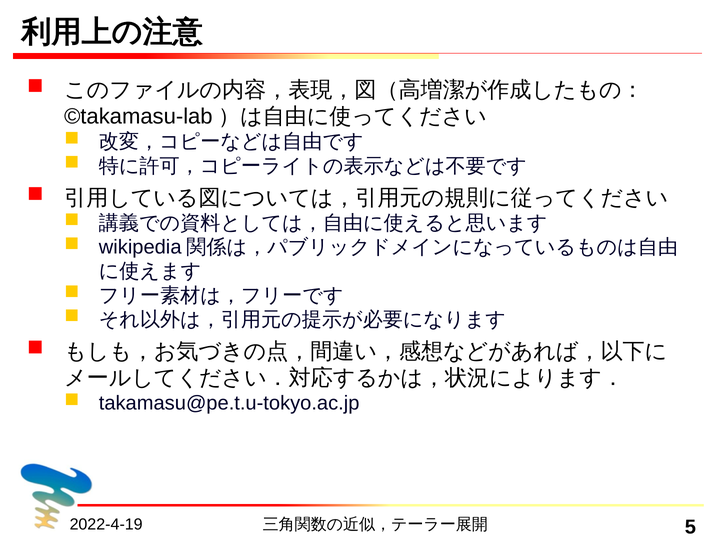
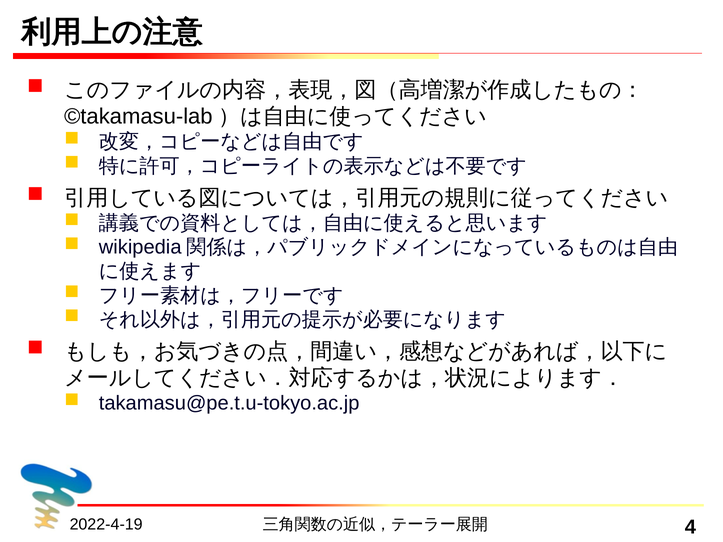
5: 5 -> 4 (690, 527)
